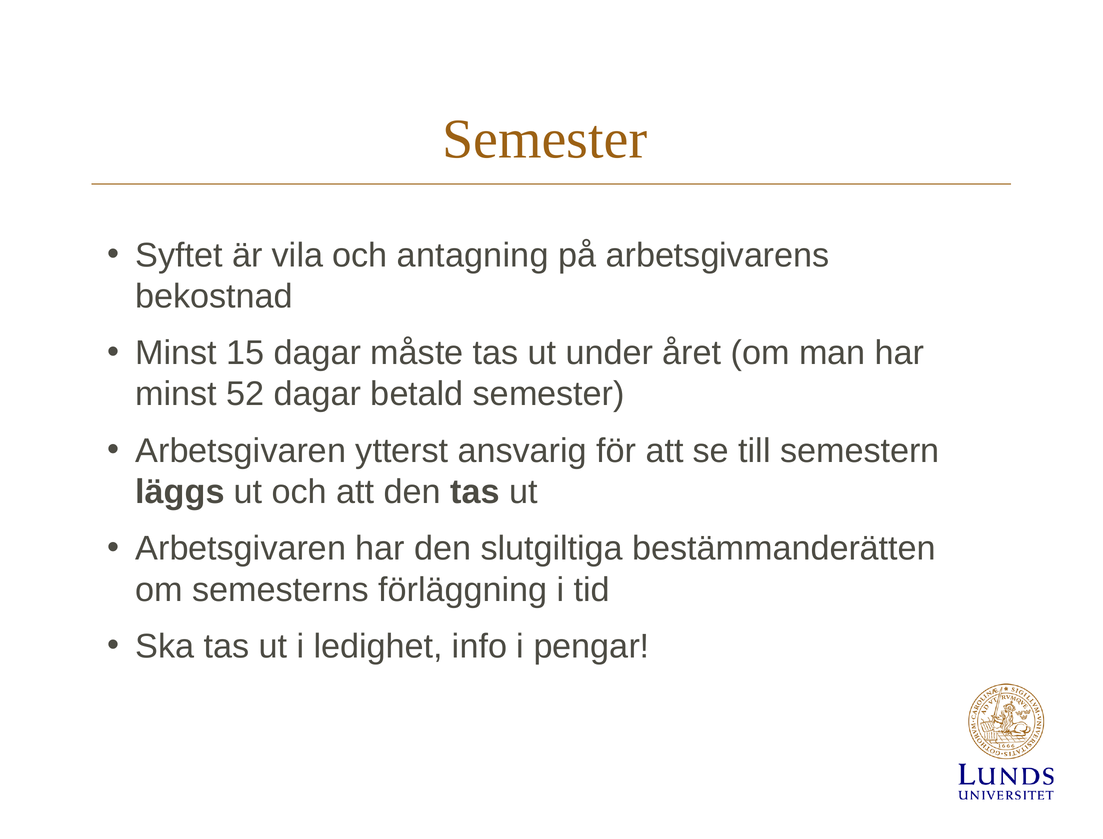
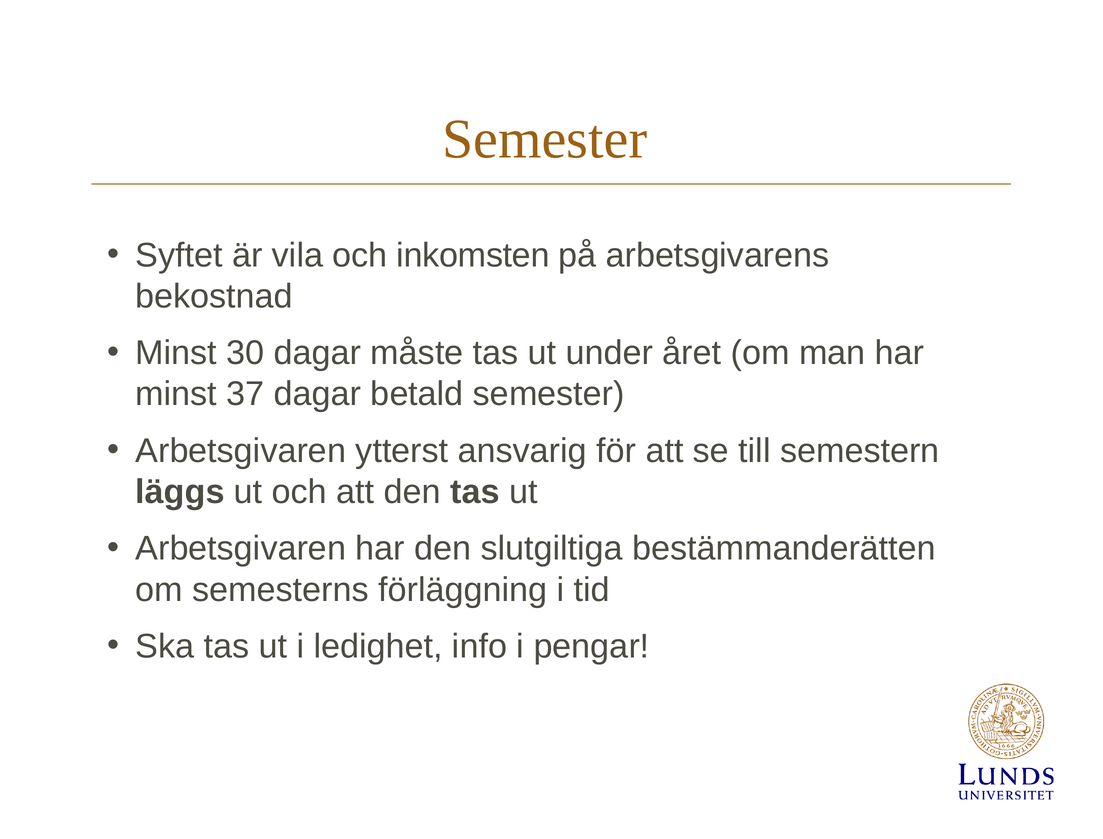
antagning: antagning -> inkomsten (473, 255)
15: 15 -> 30 (245, 353)
52: 52 -> 37 (245, 394)
